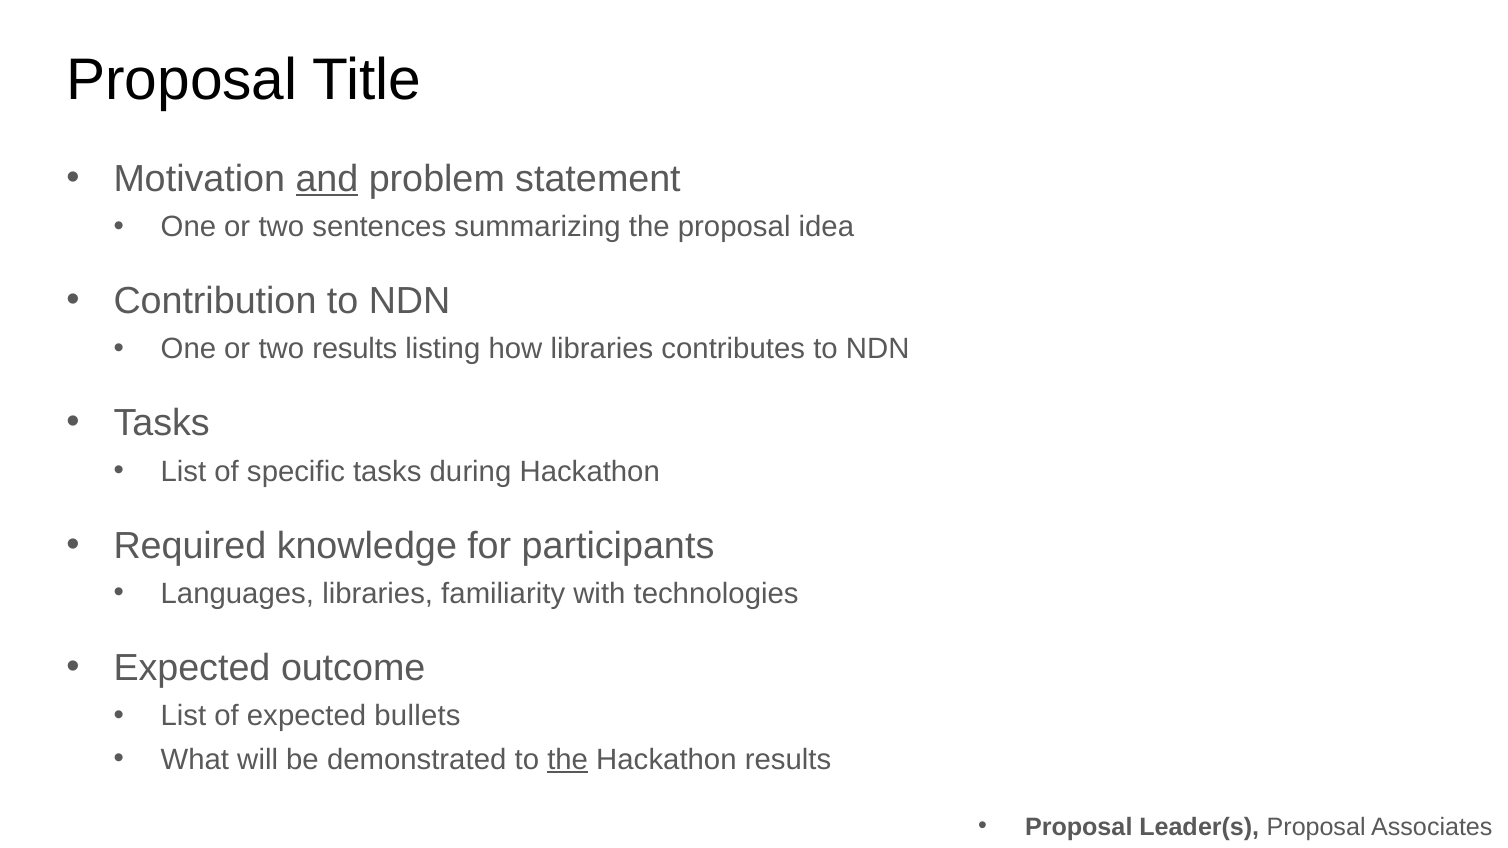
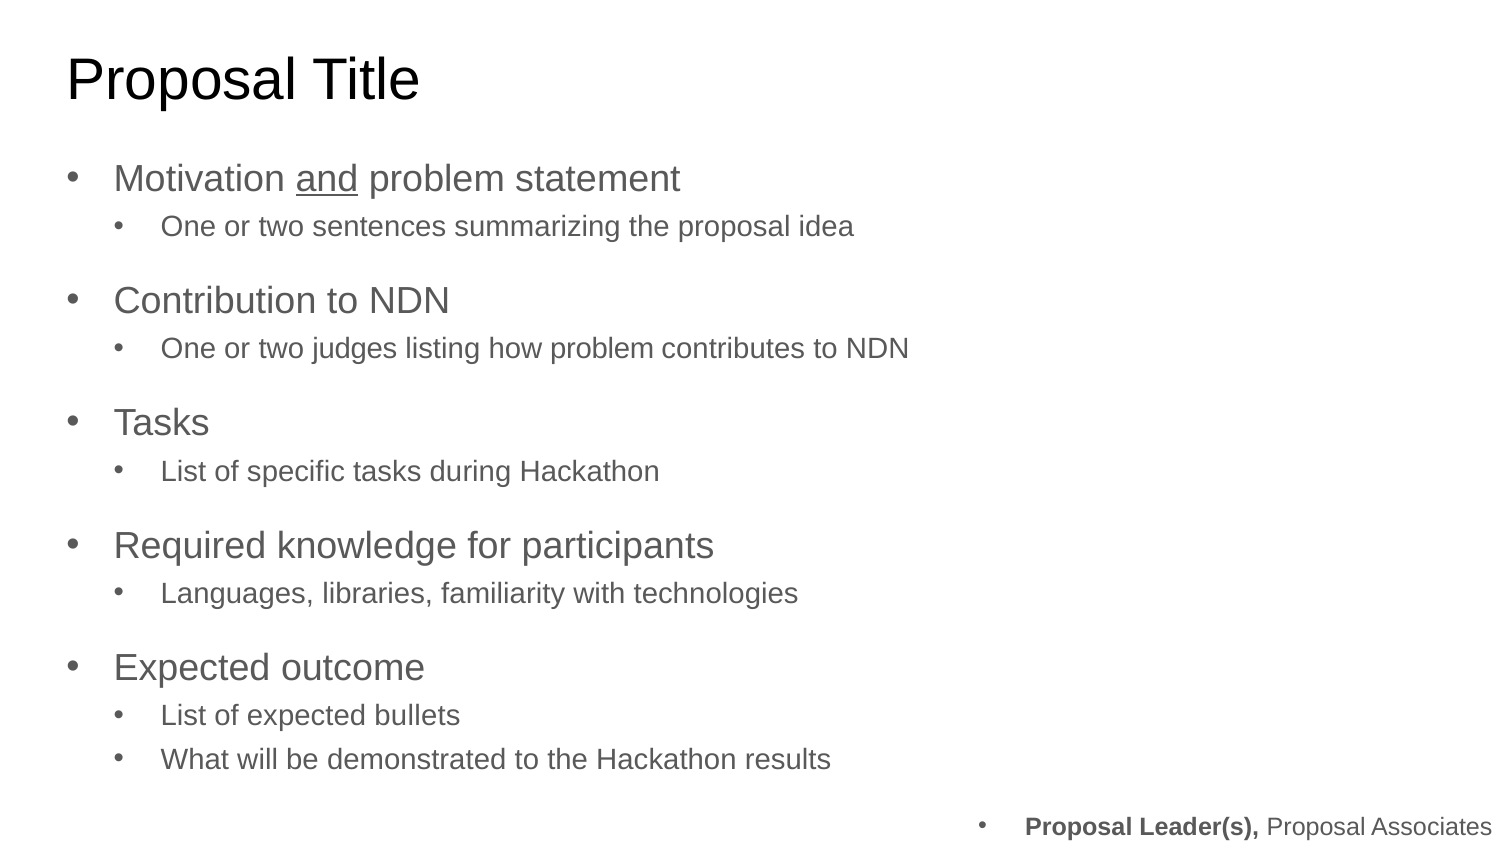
two results: results -> judges (355, 349)
how libraries: libraries -> problem (602, 349)
the underline: present -> none (568, 760)
